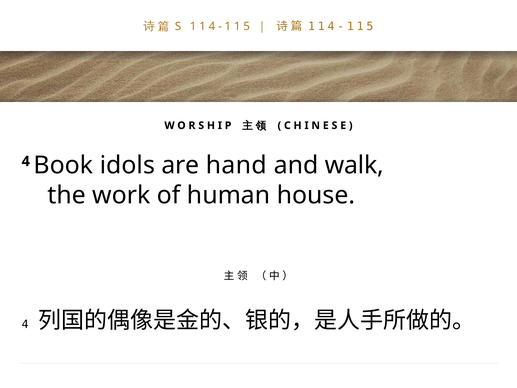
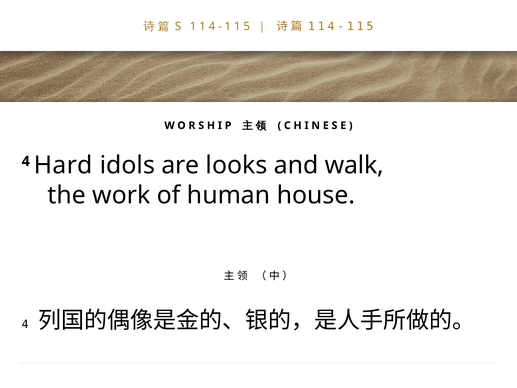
Book: Book -> Hard (63, 165)
hand: hand -> looks (236, 165)
